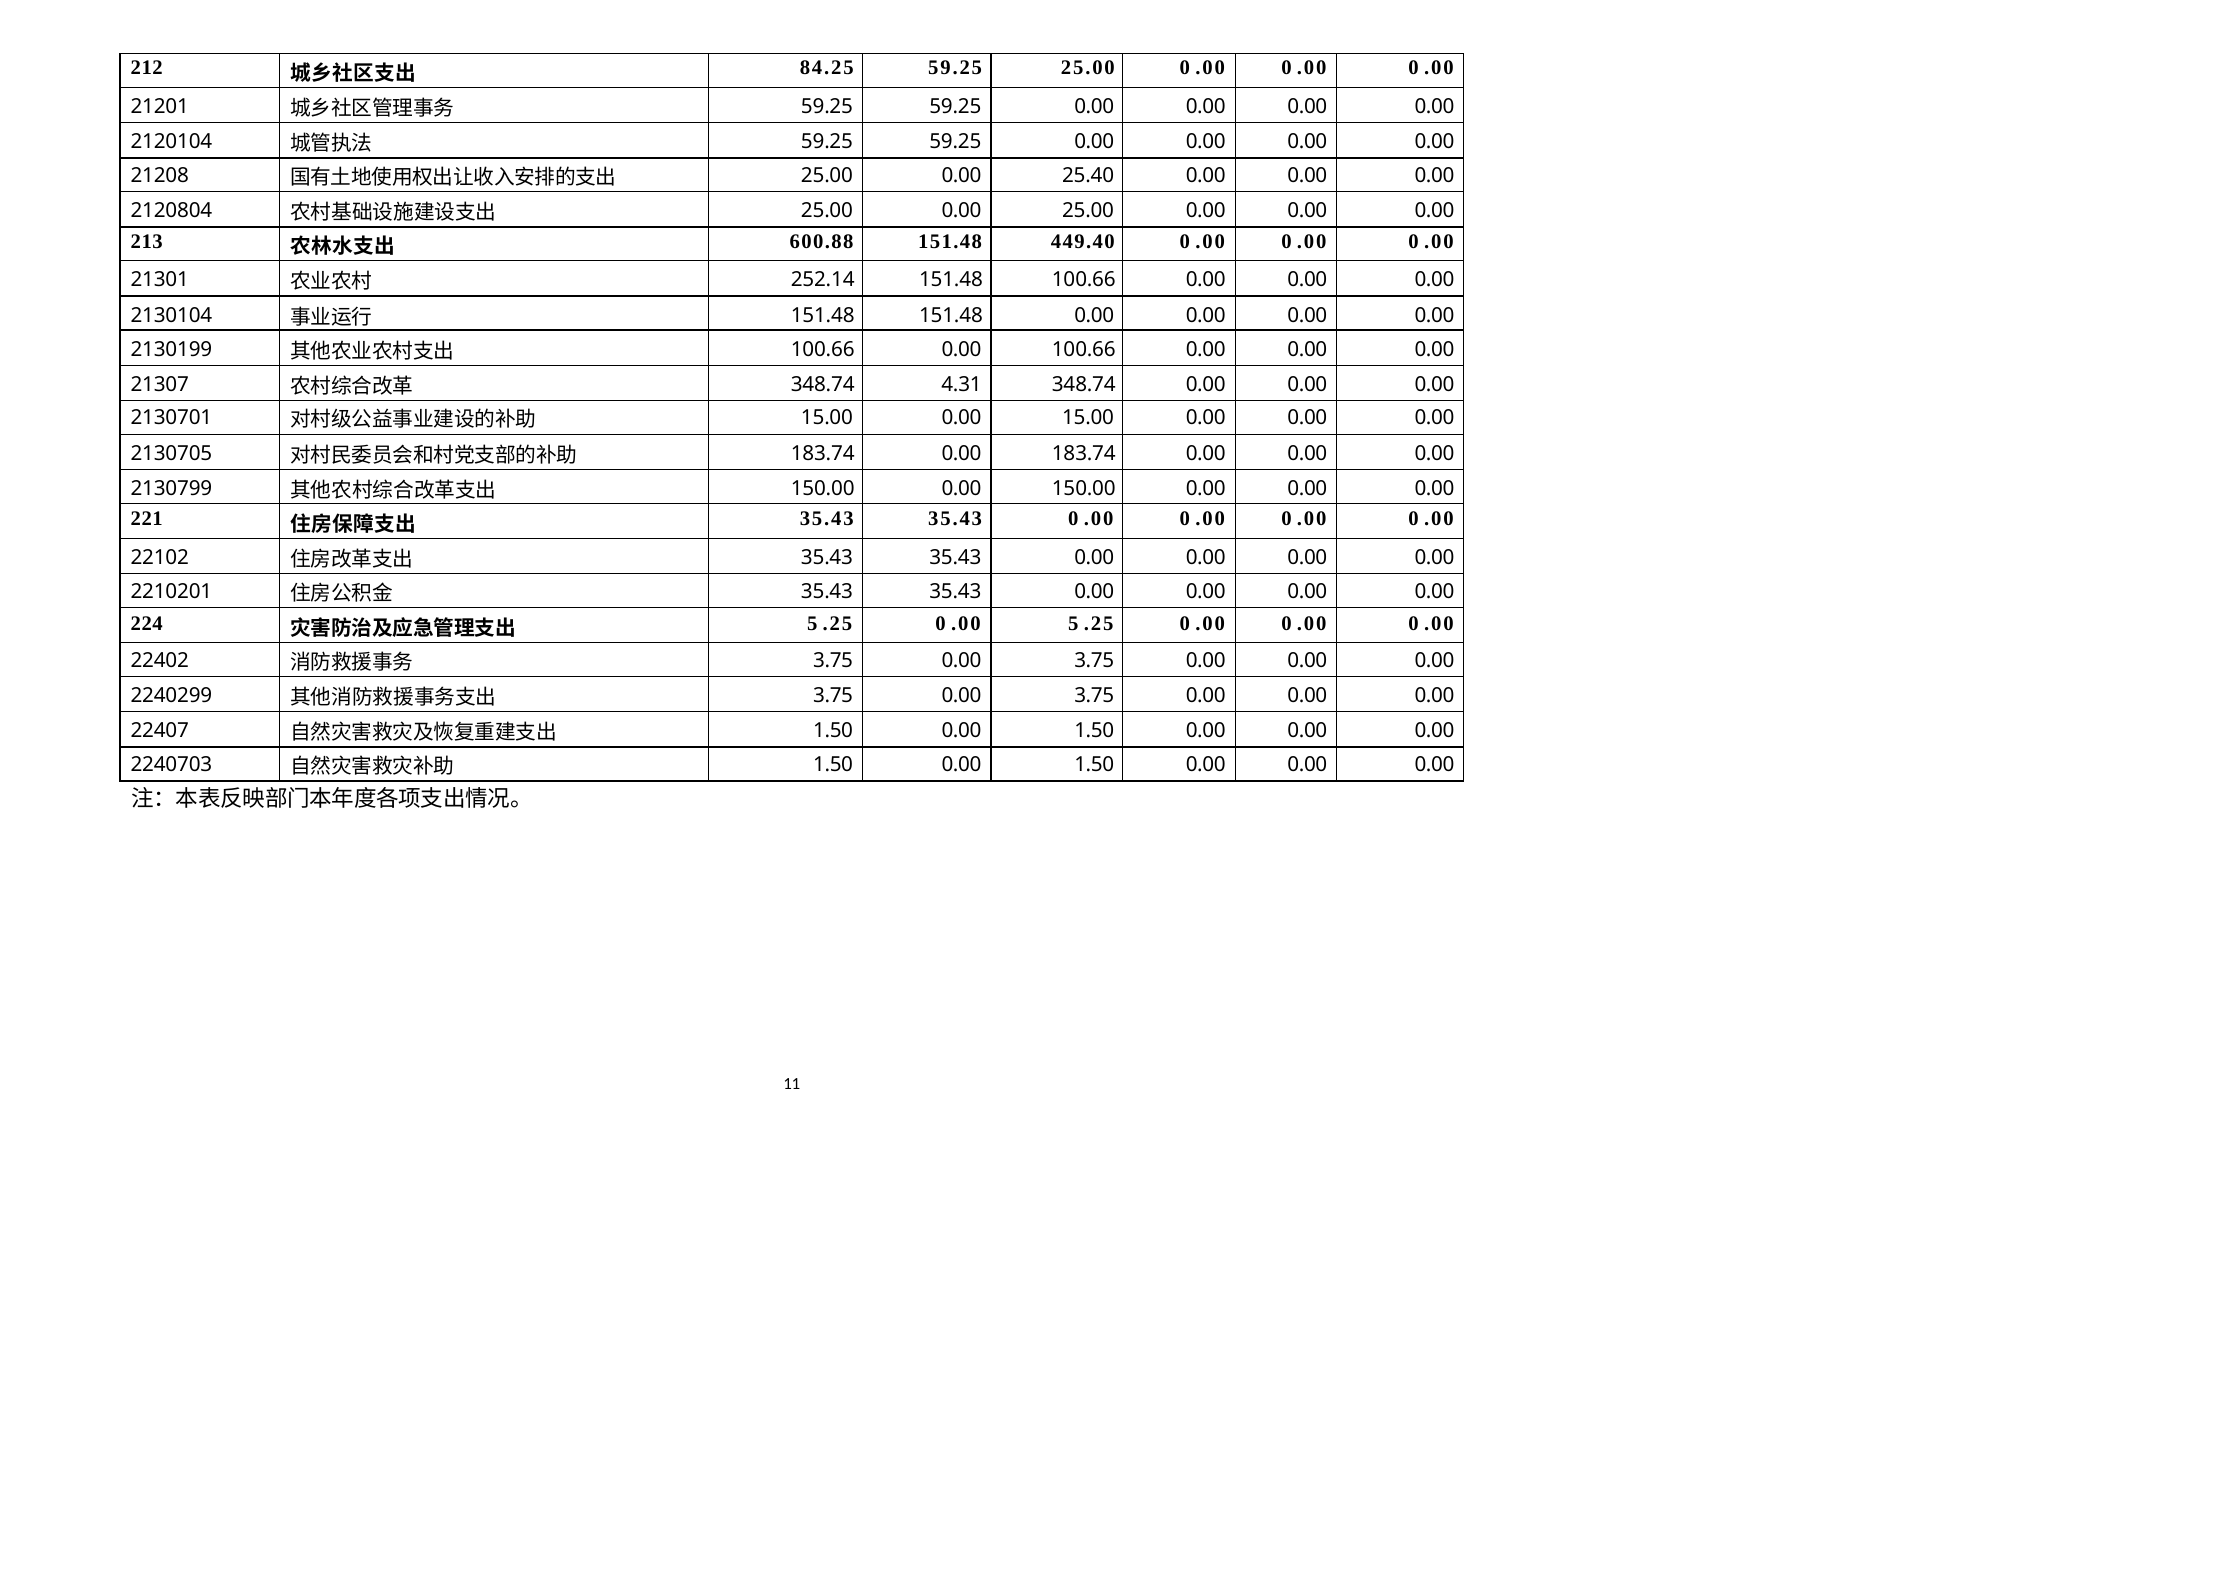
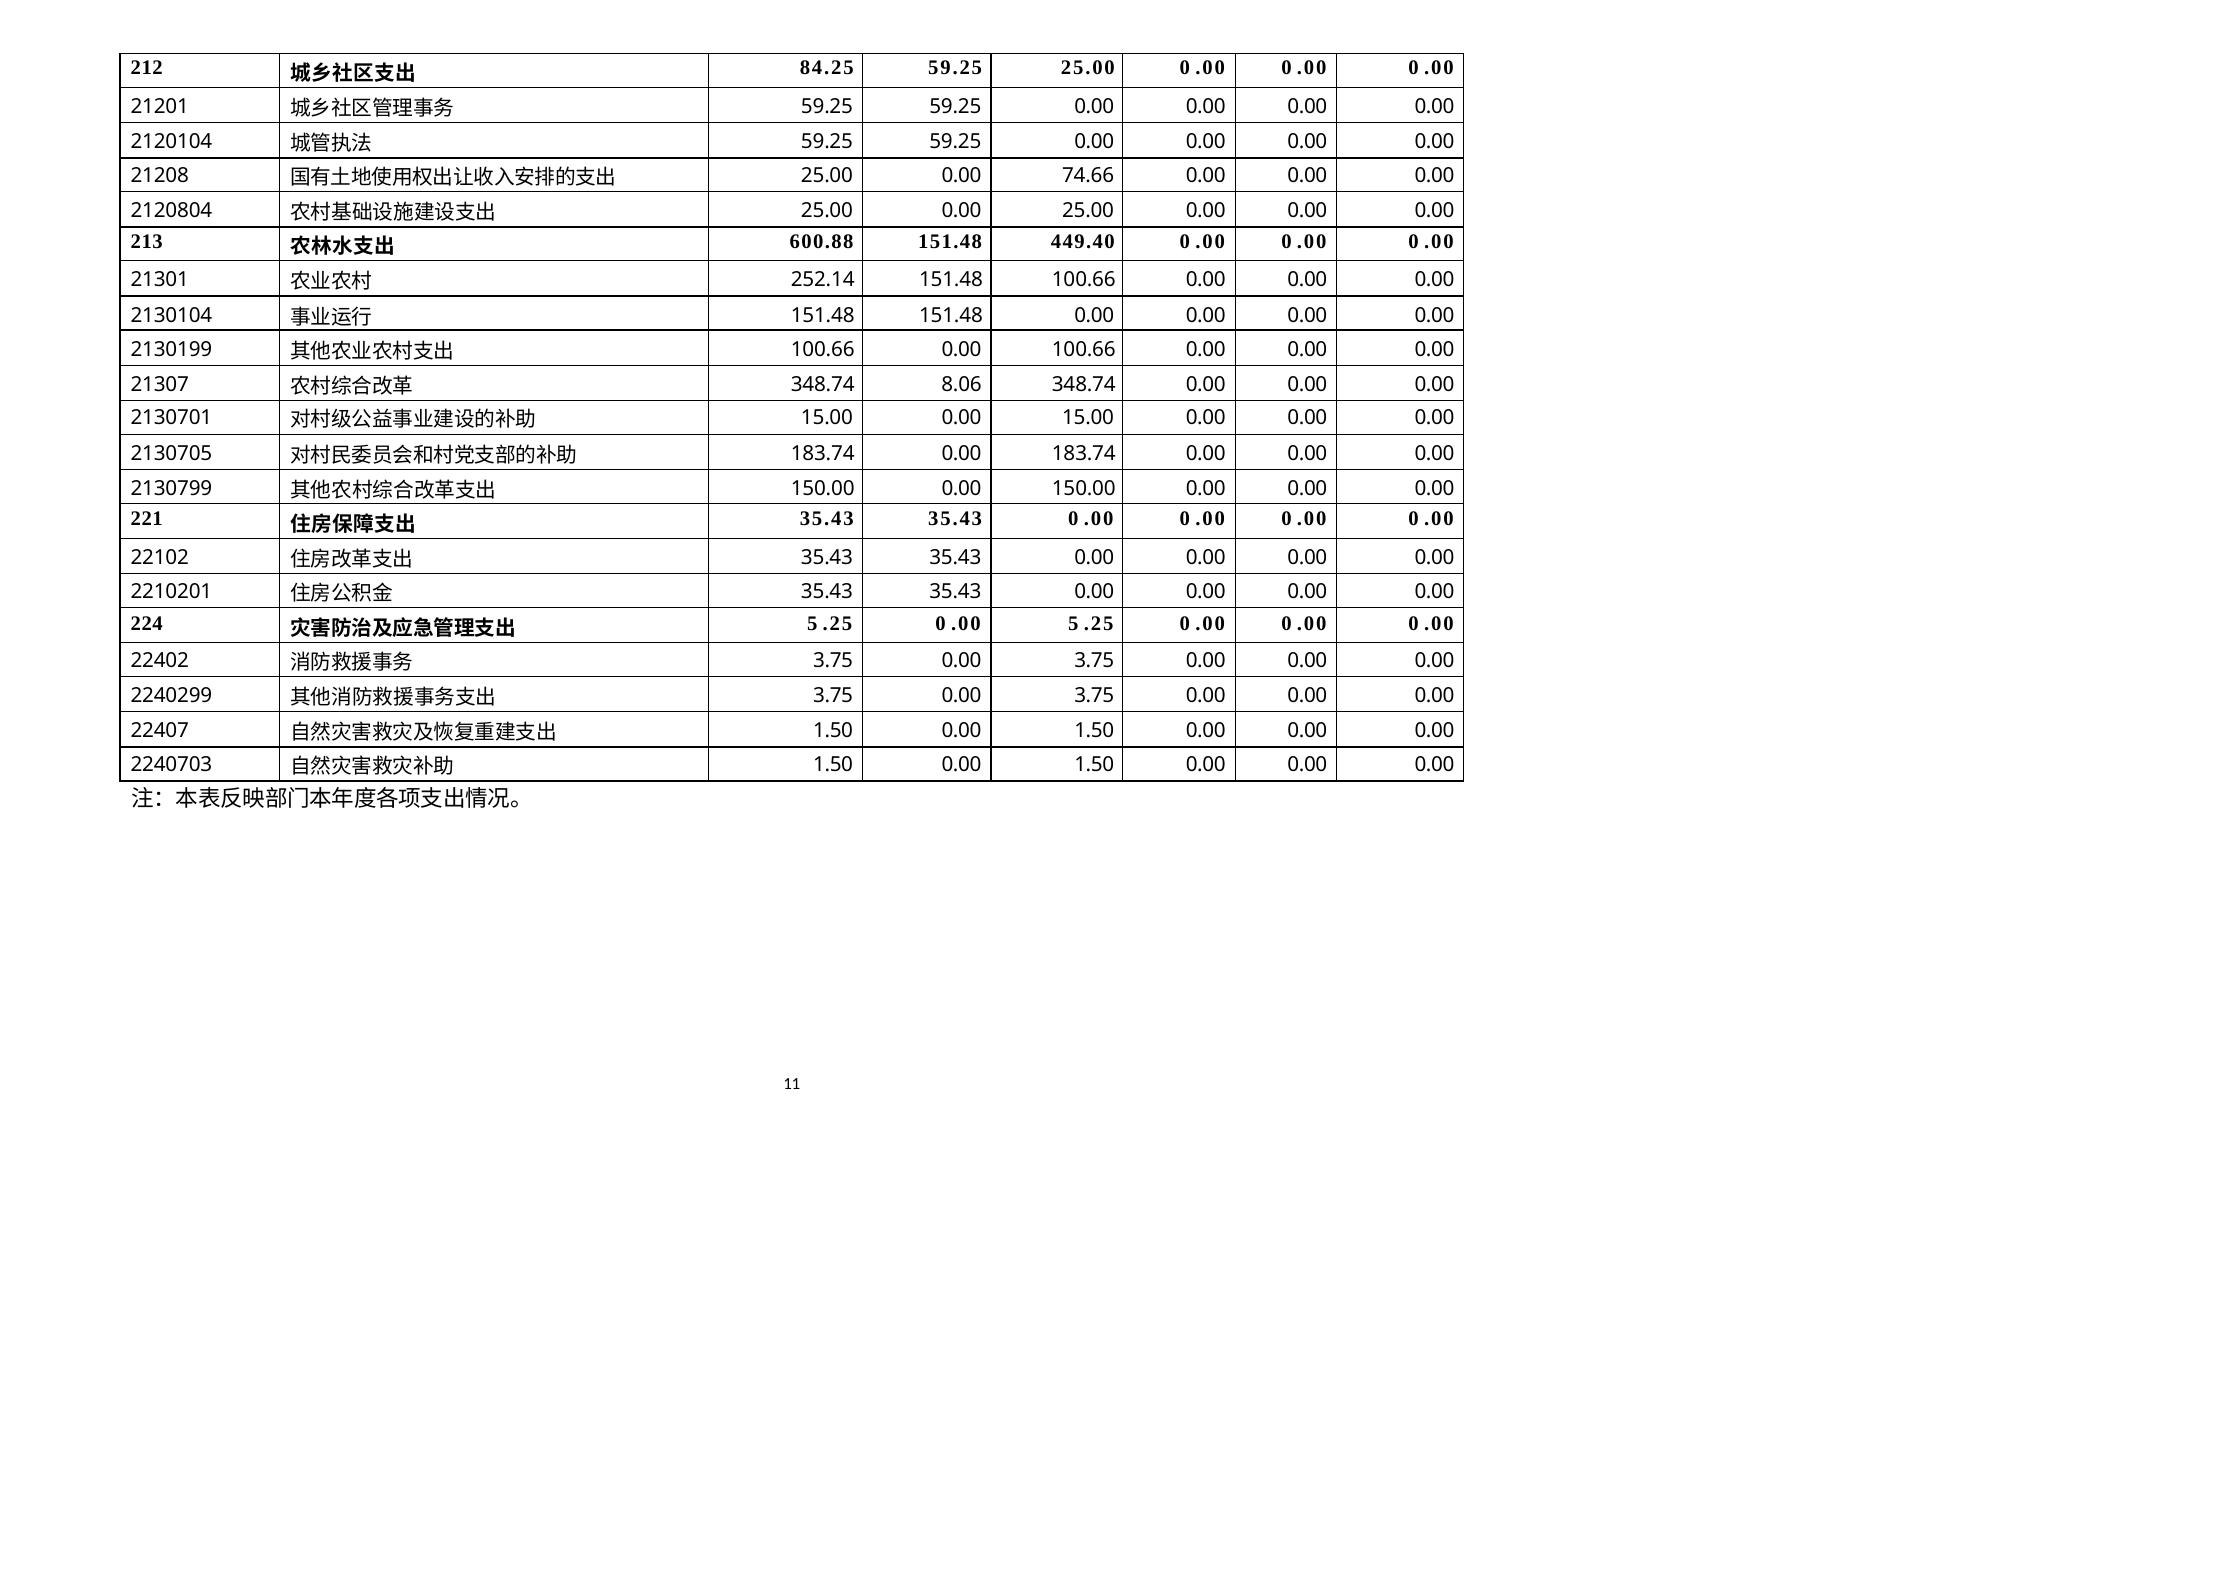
25.40: 25.40 -> 74.66 (1088, 176)
4.31: 4.31 -> 8.06 (962, 385)
